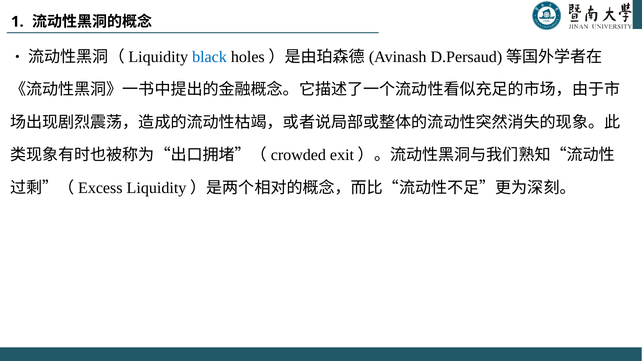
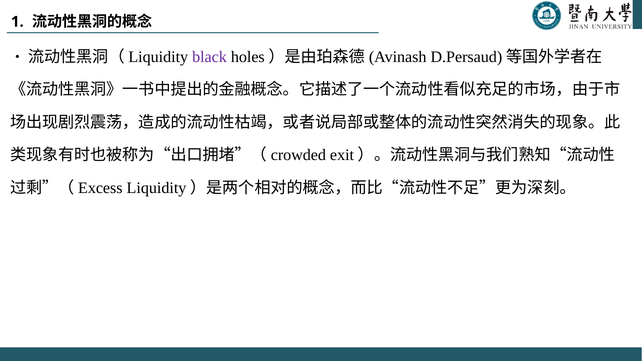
black colour: blue -> purple (210, 57)
